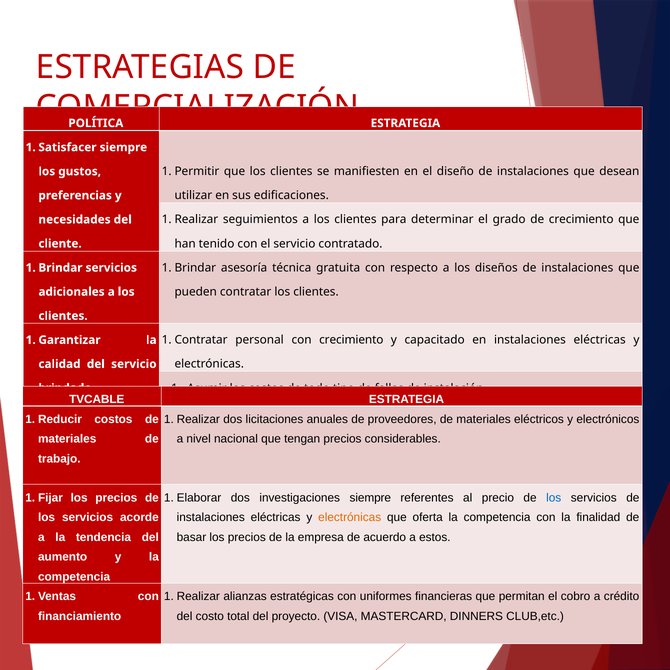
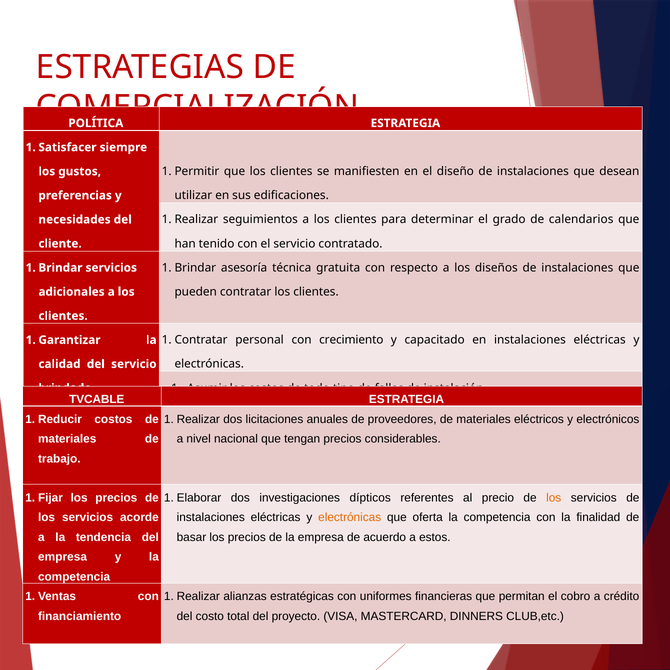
de crecimiento: crecimiento -> calendarios (581, 220)
investigaciones siempre: siempre -> dípticos (370, 498)
los colour: blue -> orange (554, 498)
aumento: aumento -> empresa (63, 557)
